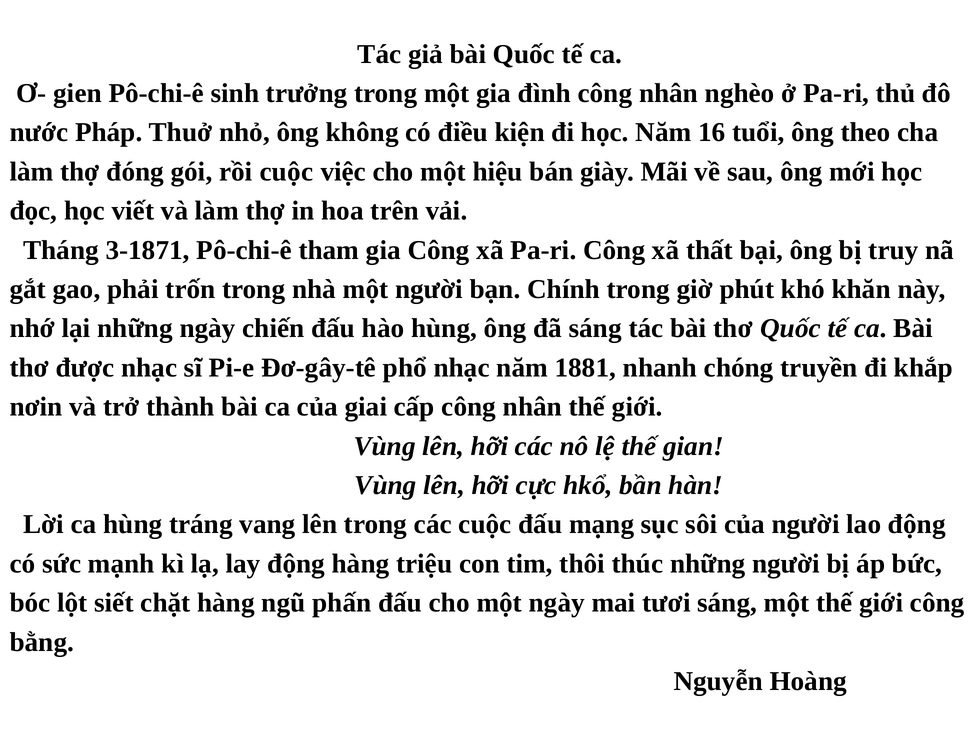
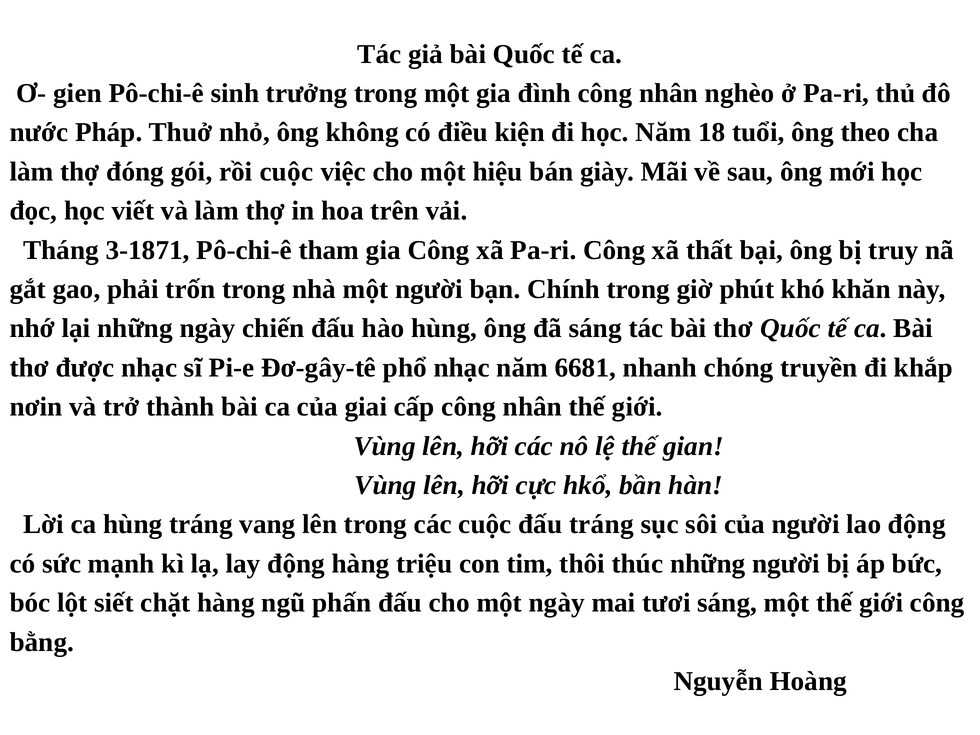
16: 16 -> 18 (712, 132)
1881: 1881 -> 6681 (585, 368)
đấu mạng: mạng -> tráng (601, 524)
